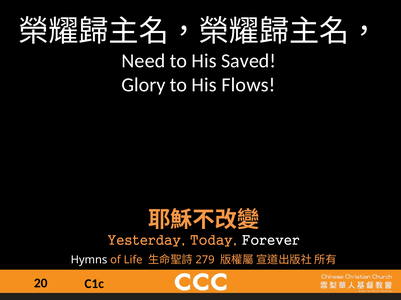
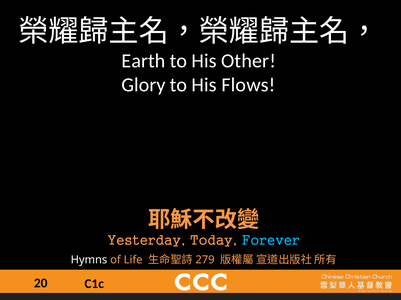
Need: Need -> Earth (143, 61)
Saved: Saved -> Other (248, 61)
Forever colour: white -> light blue (271, 241)
